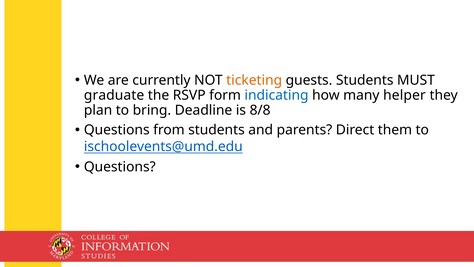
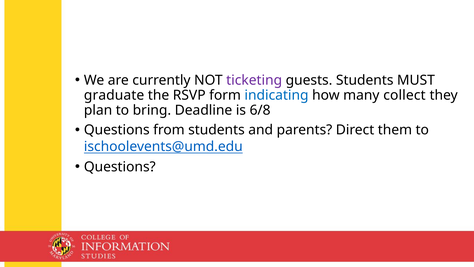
ticketing colour: orange -> purple (254, 80)
helper: helper -> collect (404, 95)
8/8: 8/8 -> 6/8 (260, 110)
